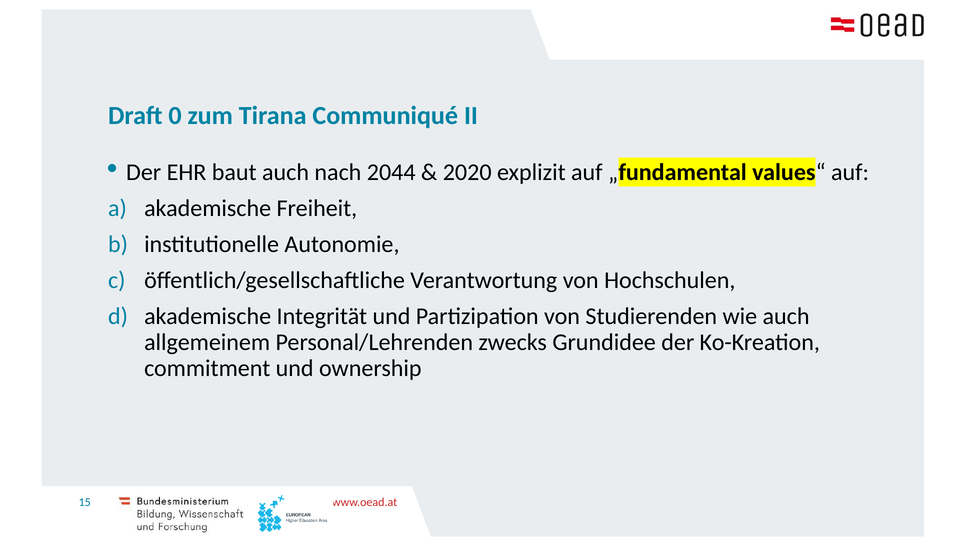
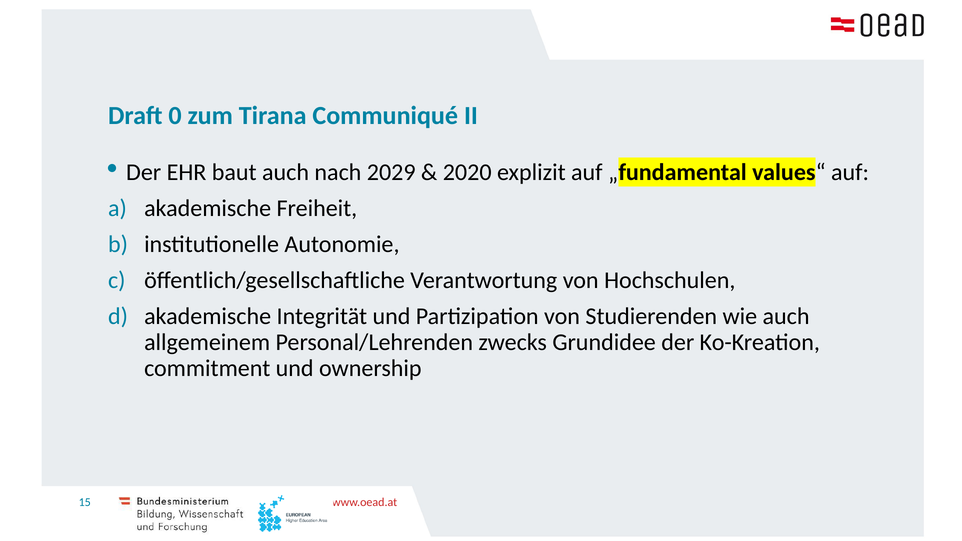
2044: 2044 -> 2029 (391, 172)
